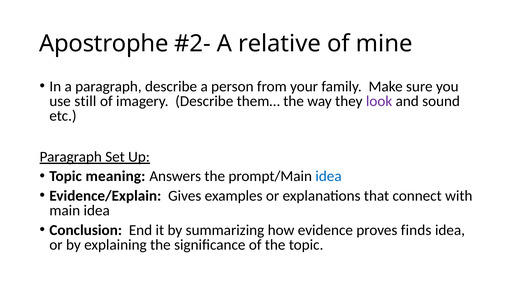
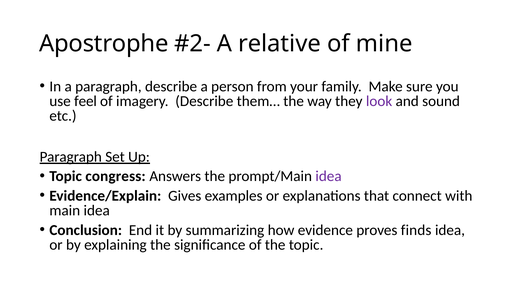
still: still -> feel (86, 101)
meaning: meaning -> congress (115, 177)
idea colour: blue -> purple (328, 177)
